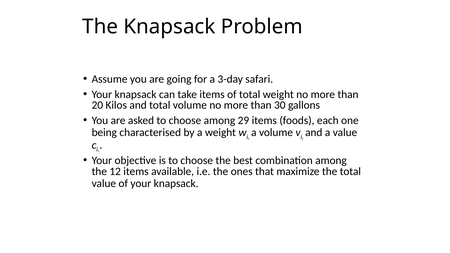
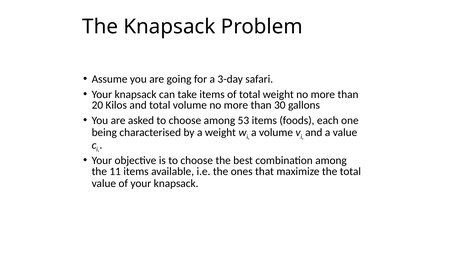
29: 29 -> 53 (243, 120)
12: 12 -> 11 (115, 171)
